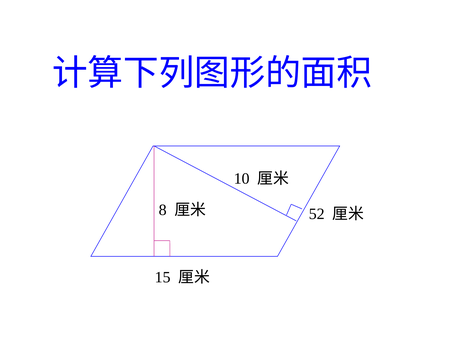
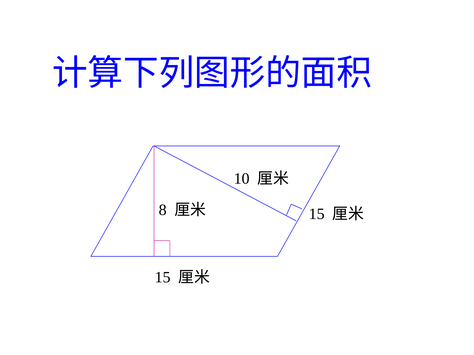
52: 52 -> 15 (317, 214)
